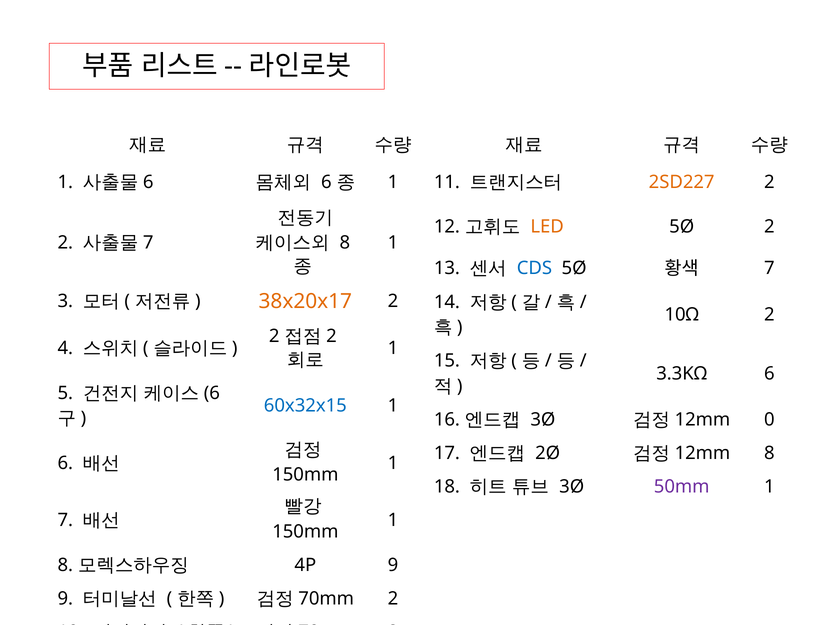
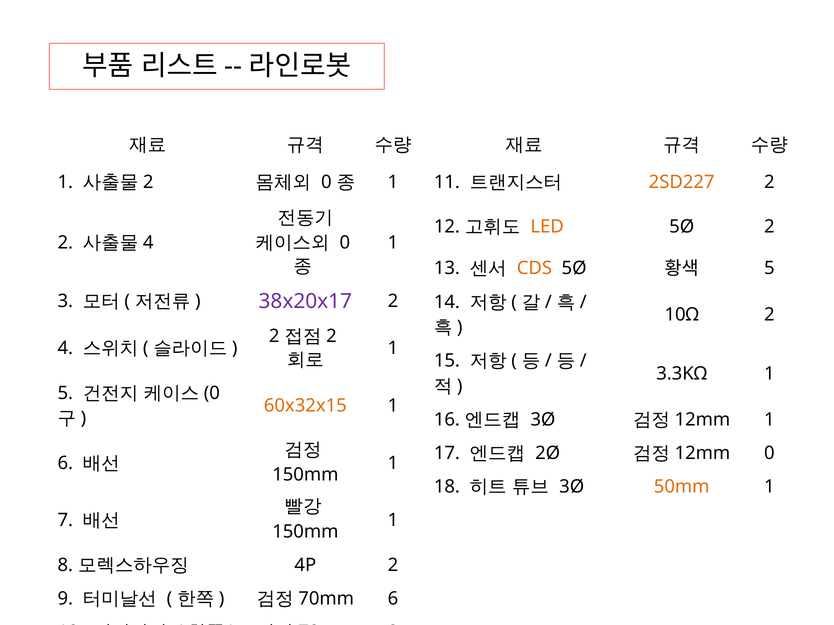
6: 6 -> 2 (148, 182)
6: 6 -> 0 (326, 182)
8: 8 -> 0 (345, 243)
7: 7 -> 4 (148, 243)
CDS colour: blue -> orange (534, 268)
7: 7 -> 5 (769, 268)
38x20x17 colour: orange -> purple (305, 302)
3.3KΩ 6: 6 -> 1 (769, 374)
6: 6 -> 0 (212, 393)
60x32x15 colour: blue -> orange (305, 406)
0: 0 -> 1 (769, 420)
8: 8 -> 0 (769, 453)
50mm colour: purple -> orange (682, 487)
4P 9: 9 -> 2 (393, 565)
2: 2 -> 6 (393, 599)
